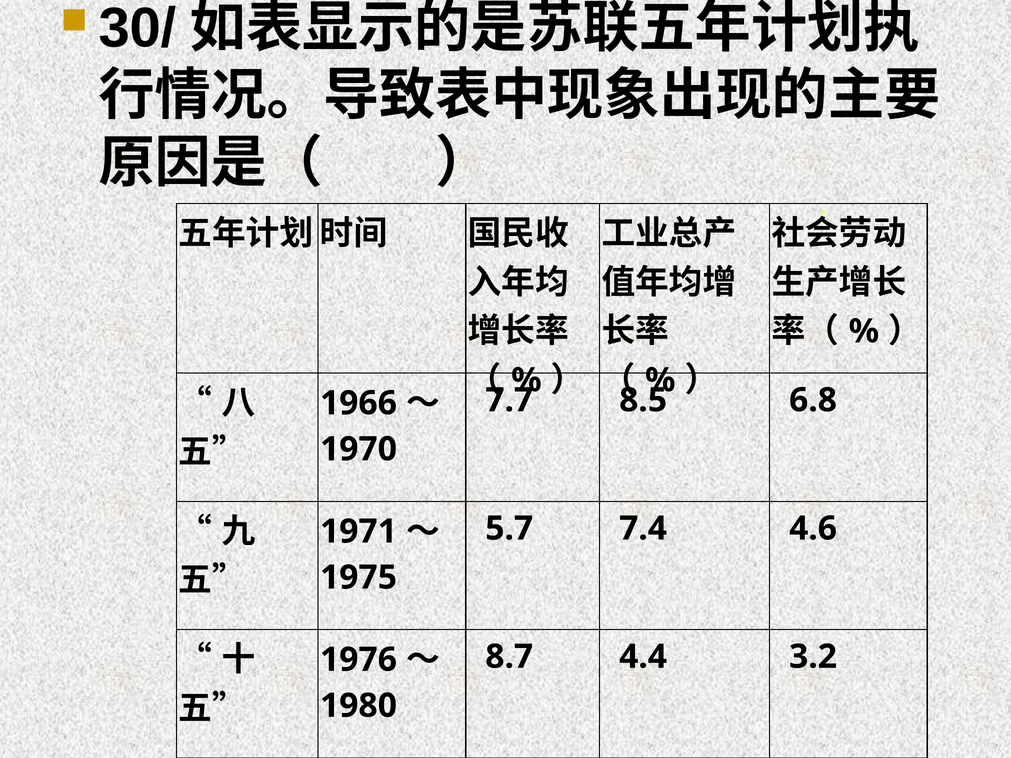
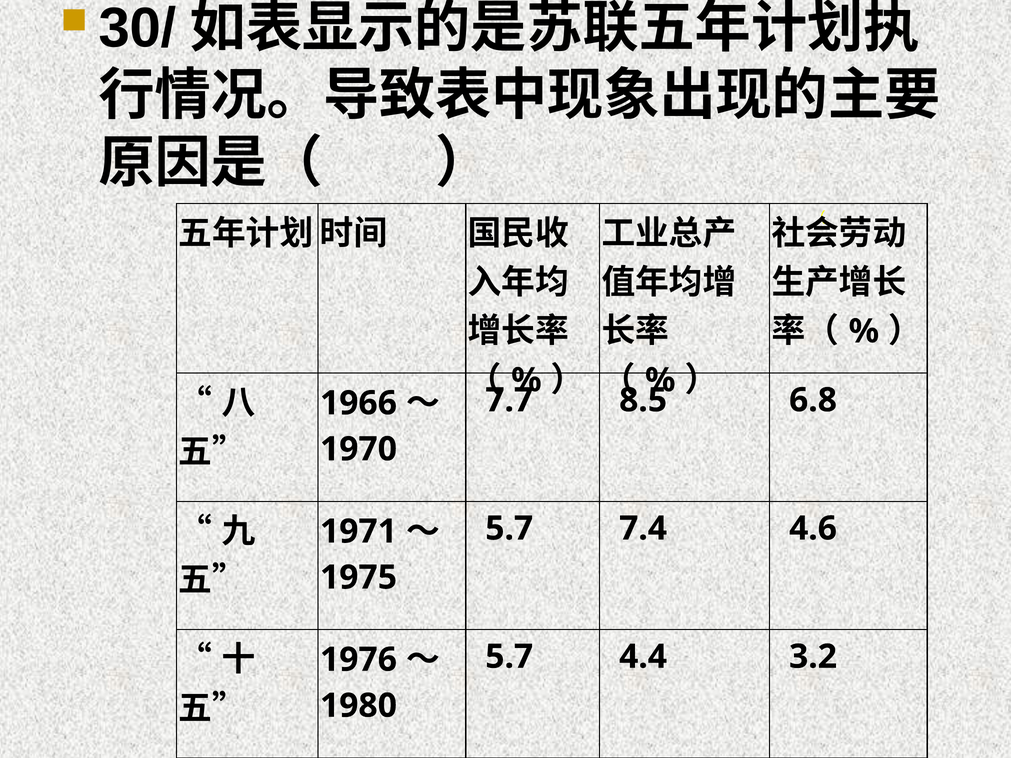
8.7: 8.7 -> 5.7 (509, 657)
